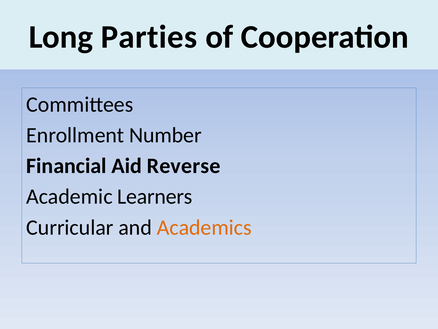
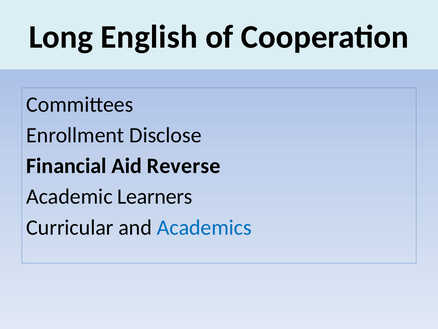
Parties: Parties -> English (149, 37)
Number: Number -> Disclose (165, 135)
Academics colour: orange -> blue (204, 227)
